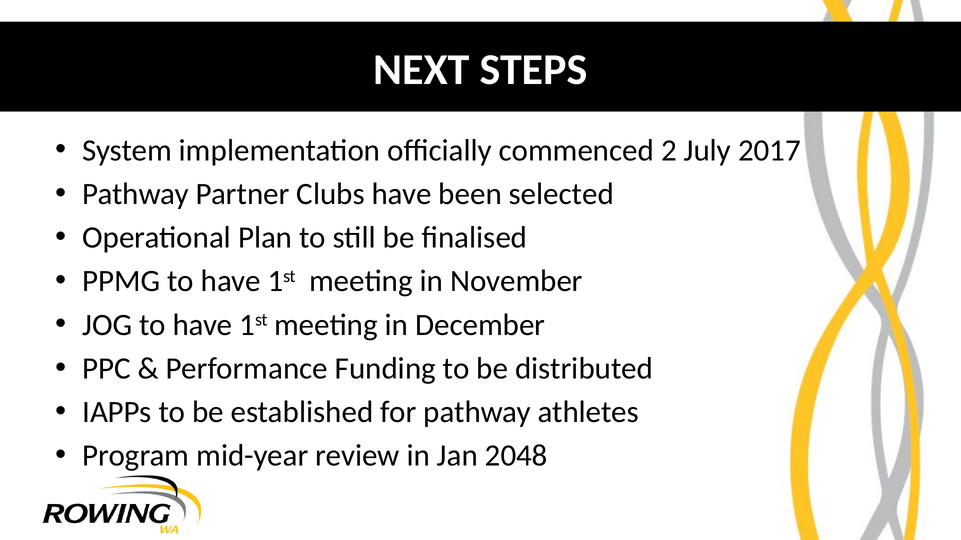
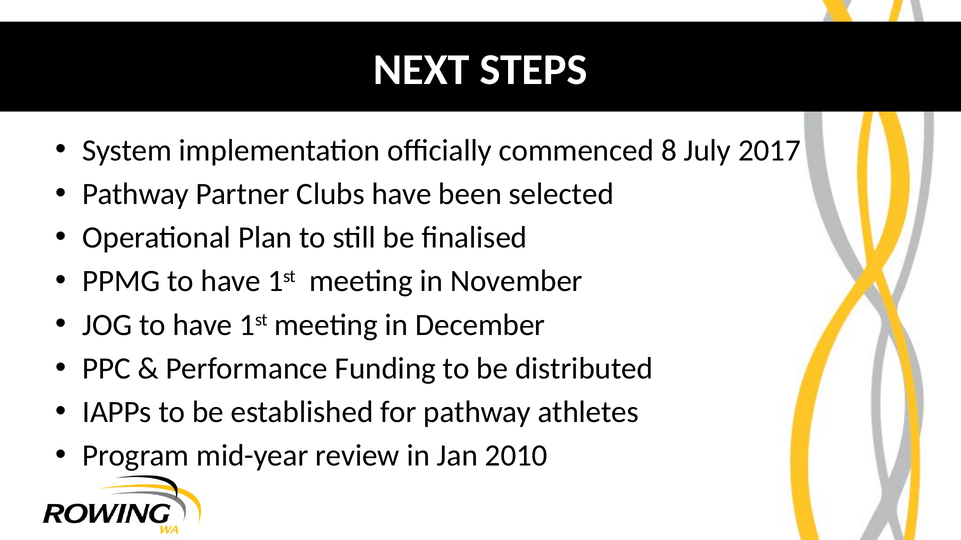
2: 2 -> 8 (669, 151)
2048: 2048 -> 2010 (516, 456)
